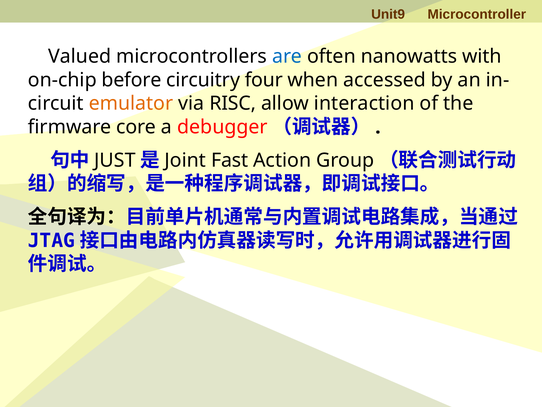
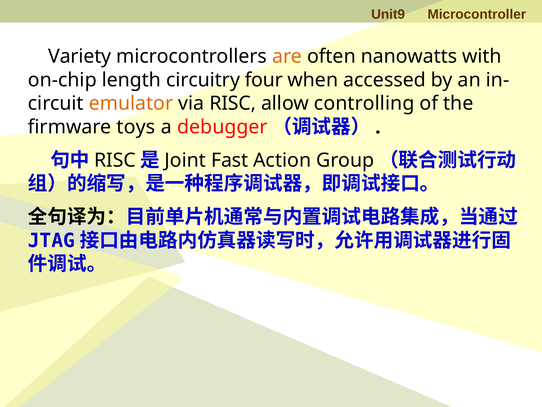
Valued: Valued -> Variety (80, 56)
are colour: blue -> orange (287, 56)
before: before -> length (131, 80)
interaction: interaction -> controlling (364, 103)
core: core -> toys (136, 127)
JUST: JUST -> RISC (115, 160)
